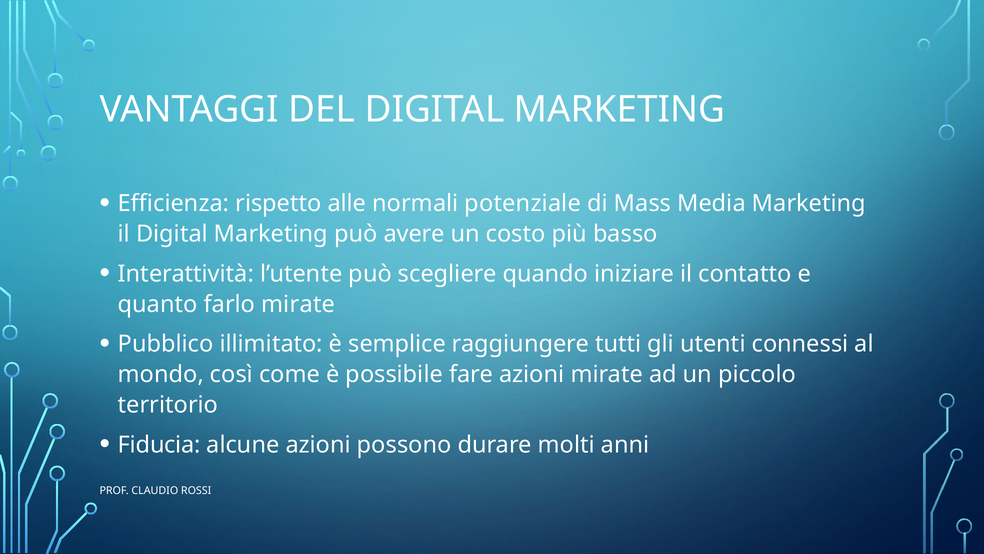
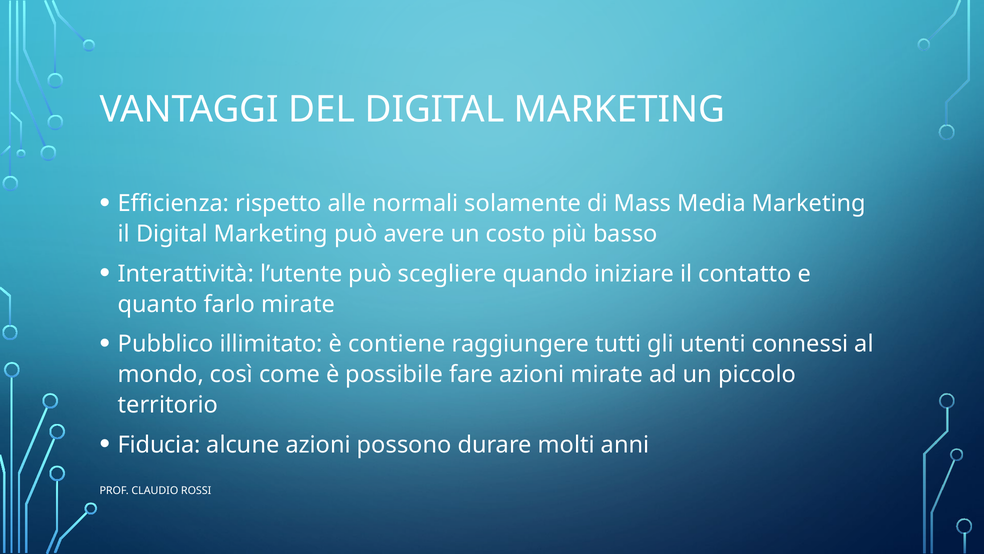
potenziale: potenziale -> solamente (523, 203)
semplice: semplice -> contiene (397, 344)
